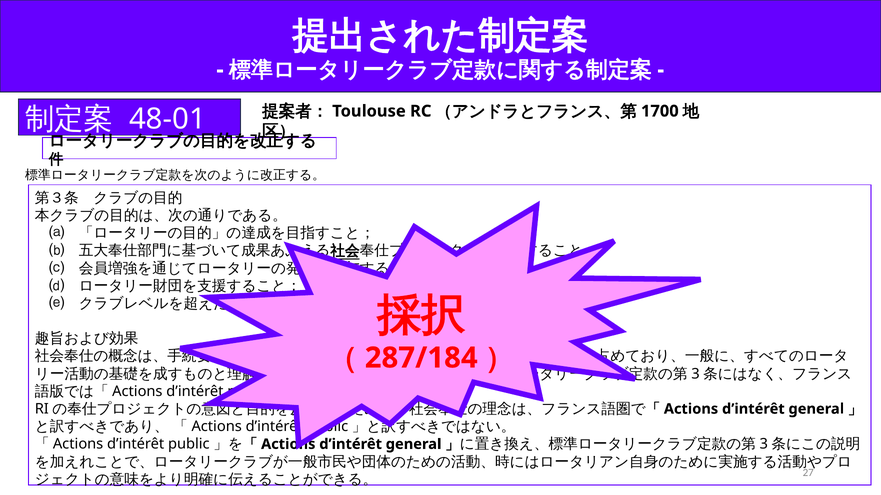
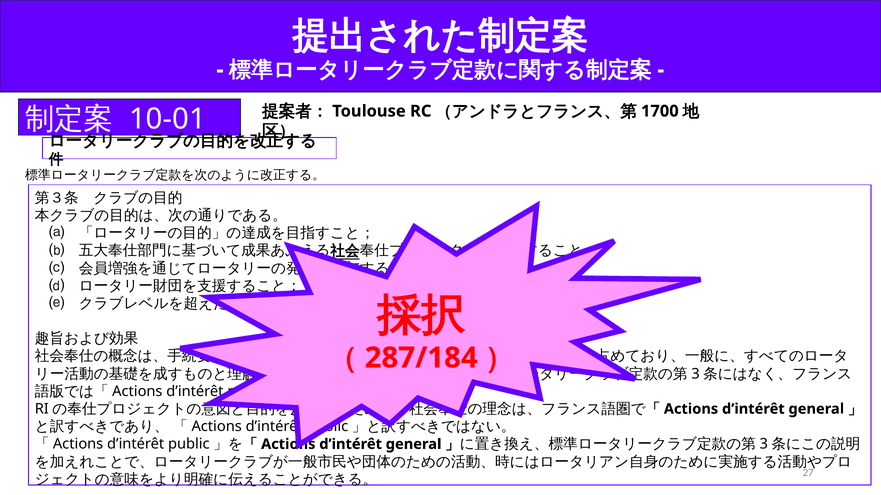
48-01: 48-01 -> 10-01 (167, 119)
